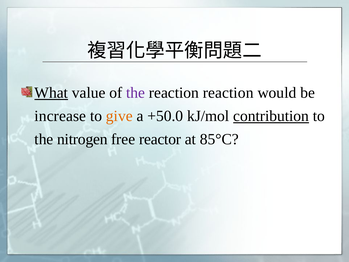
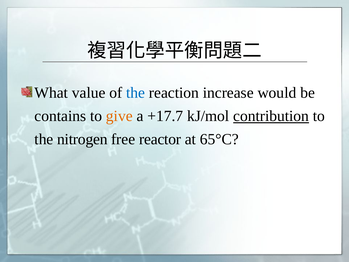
What underline: present -> none (51, 93)
the colour: purple -> blue (136, 93)
reaction reaction: reaction -> increase (228, 93)
increase: increase -> contains (60, 116)
+50.0: +50.0 -> +17.7 (165, 116)
85°C: 85°C -> 65°C (219, 139)
